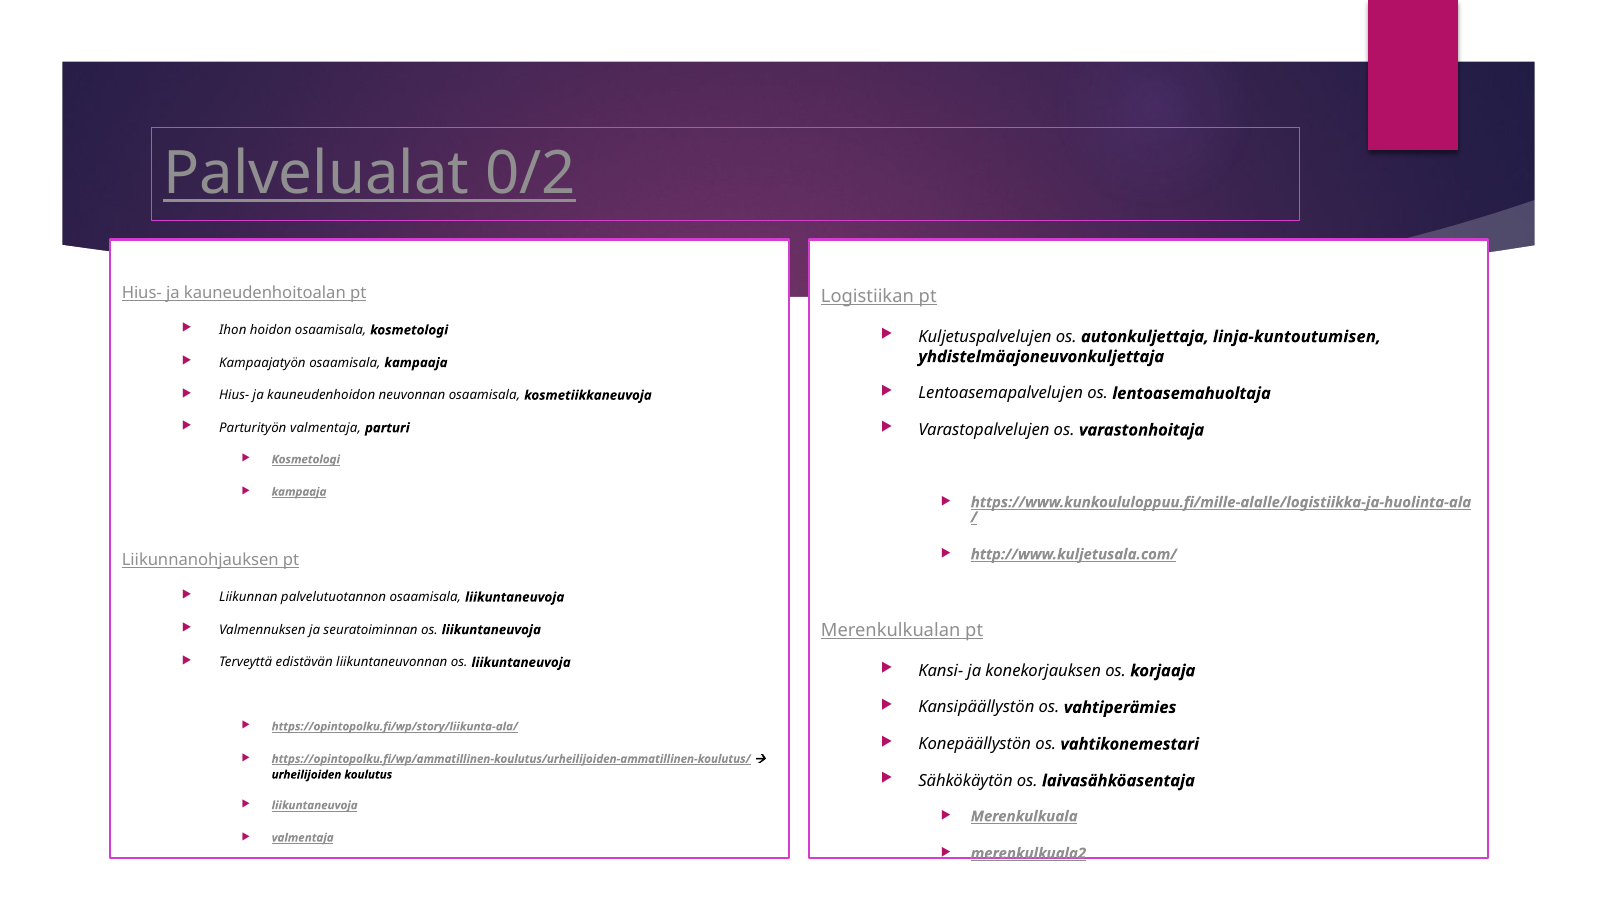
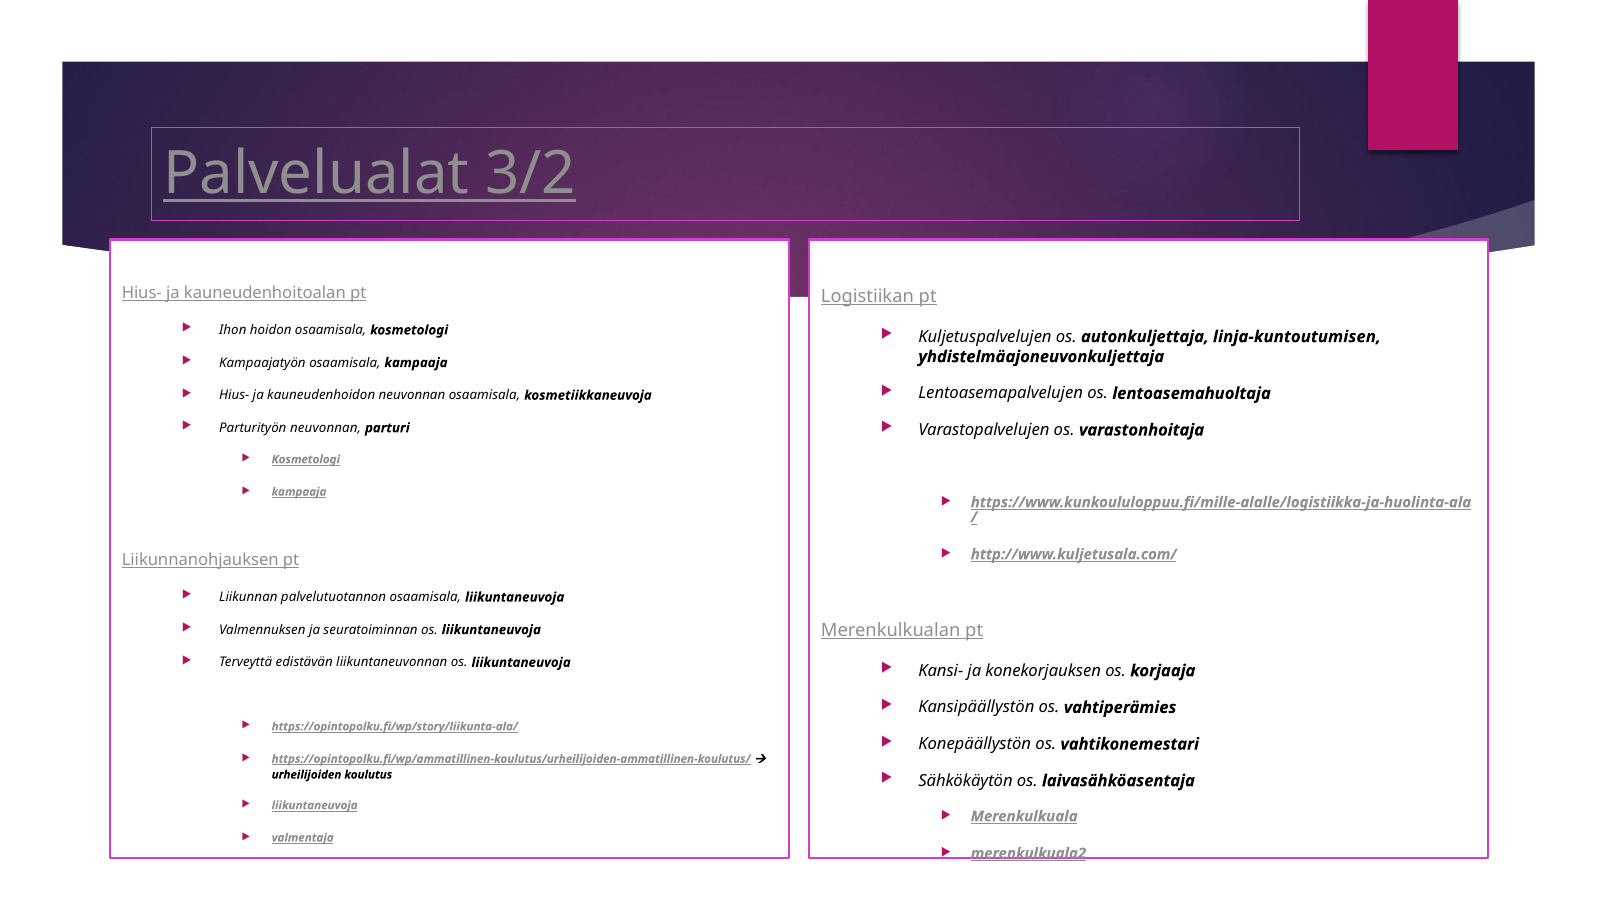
0/2: 0/2 -> 3/2 (531, 173)
Parturityön valmentaja: valmentaja -> neuvonnan (326, 428)
